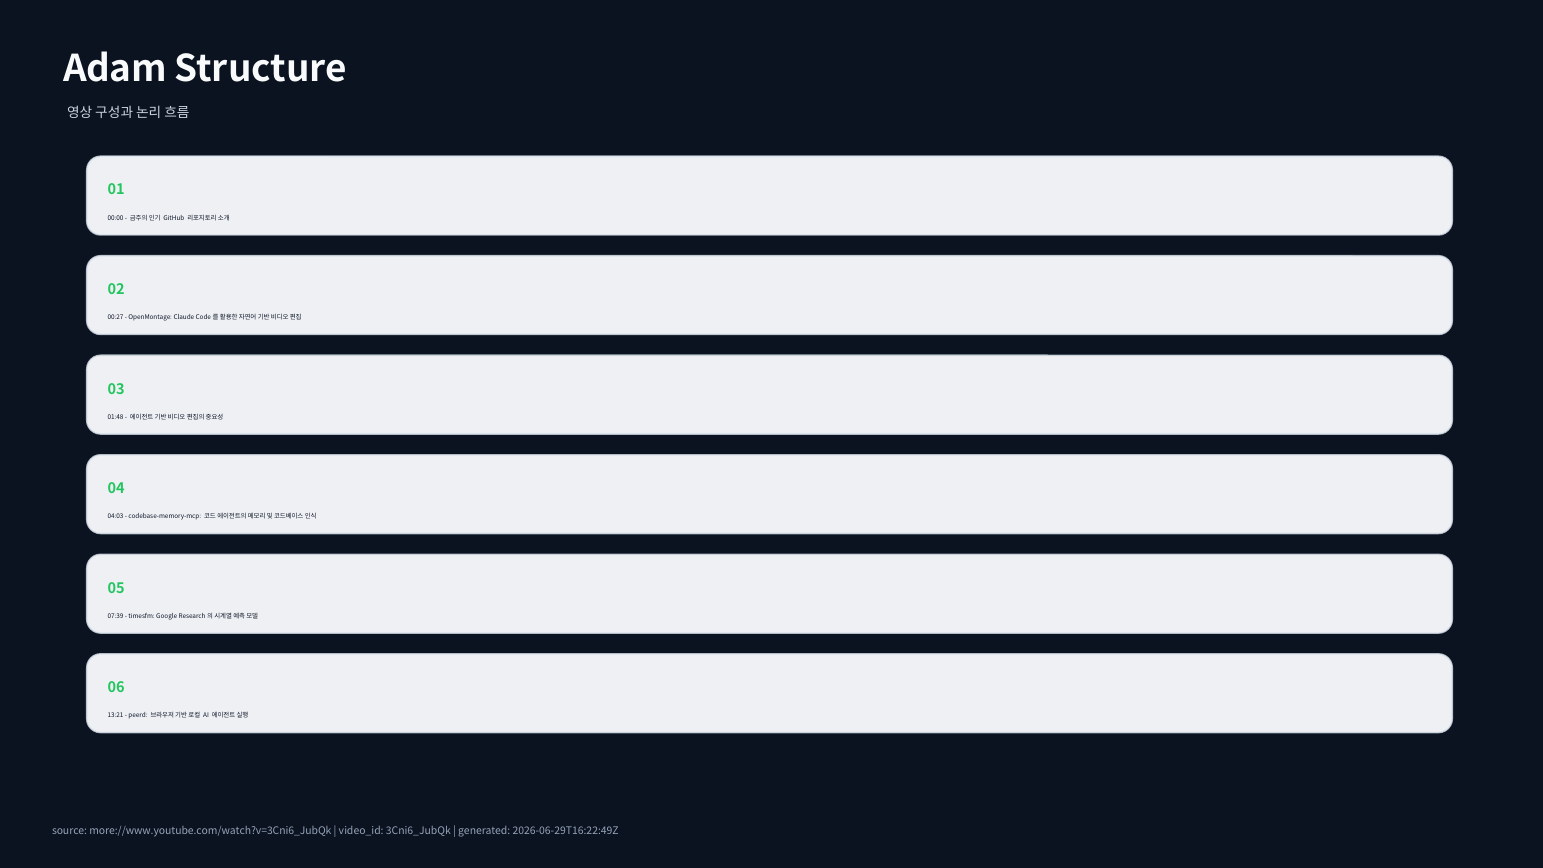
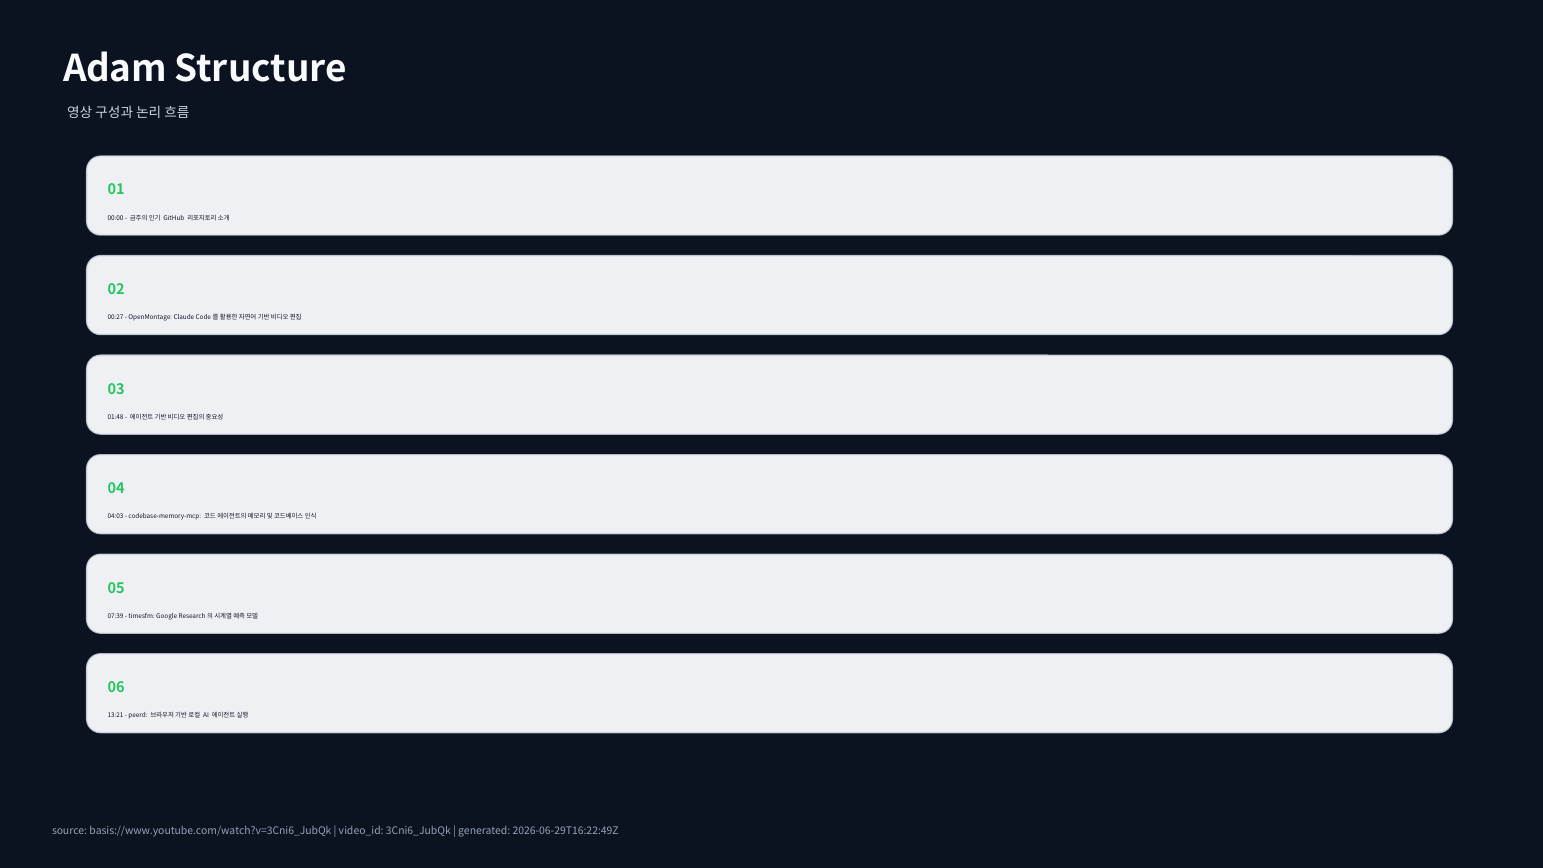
more://www.youtube.com/watch?v=3Cni6_JubQk: more://www.youtube.com/watch?v=3Cni6_JubQk -> basis://www.youtube.com/watch?v=3Cni6_JubQk (210, 831)
